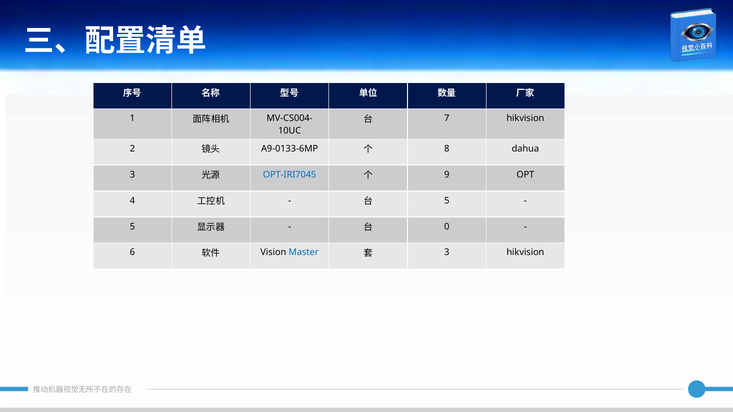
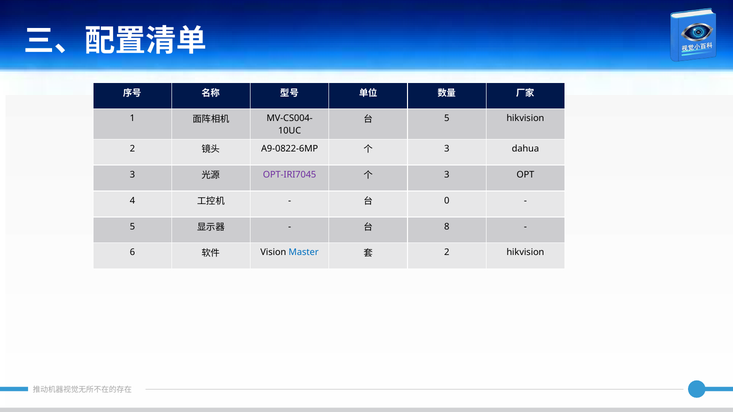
7: 7 -> 5 (447, 118)
A9-0133-6MP: A9-0133-6MP -> A9-0822-6MP (290, 149)
8: 8 -> 3 (447, 149)
OPT-IRI7045 colour: blue -> purple (290, 175)
9: 9 -> 3 (447, 175)
5: 5 -> 0 (447, 201)
0: 0 -> 8 (447, 227)
3: 3 -> 2 (447, 253)
